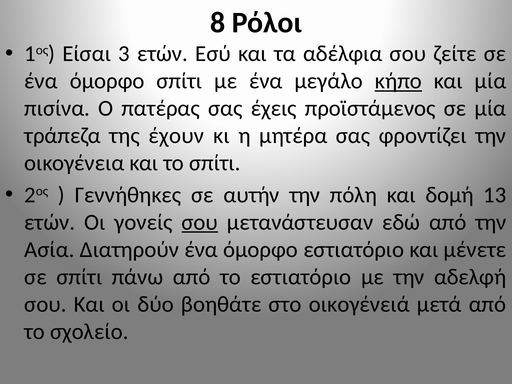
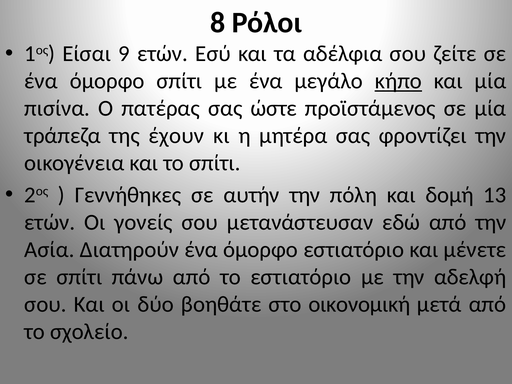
3: 3 -> 9 (124, 54)
έχεις: έχεις -> ώστε (274, 108)
σου underline: present -> none (200, 222)
οικογένειά: οικογένειά -> οικονομική (359, 304)
